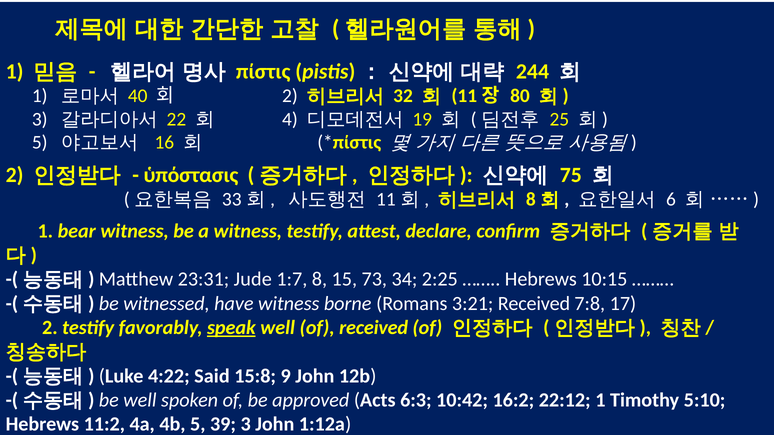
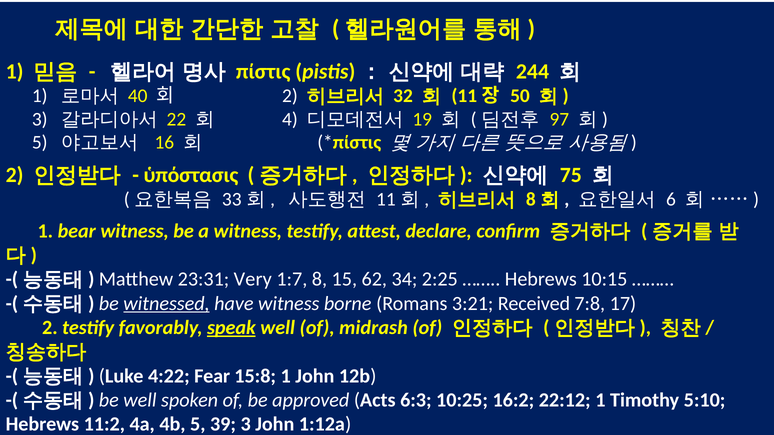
80: 80 -> 50 (520, 96)
25: 25 -> 97 (559, 119)
Jude: Jude -> Very (253, 280)
73: 73 -> 62 (374, 280)
witnessed underline: none -> present (167, 304)
of received: received -> midrash (373, 328)
Said: Said -> Fear (212, 376)
15:8 9: 9 -> 1 (286, 376)
10:42: 10:42 -> 10:25 (462, 400)
